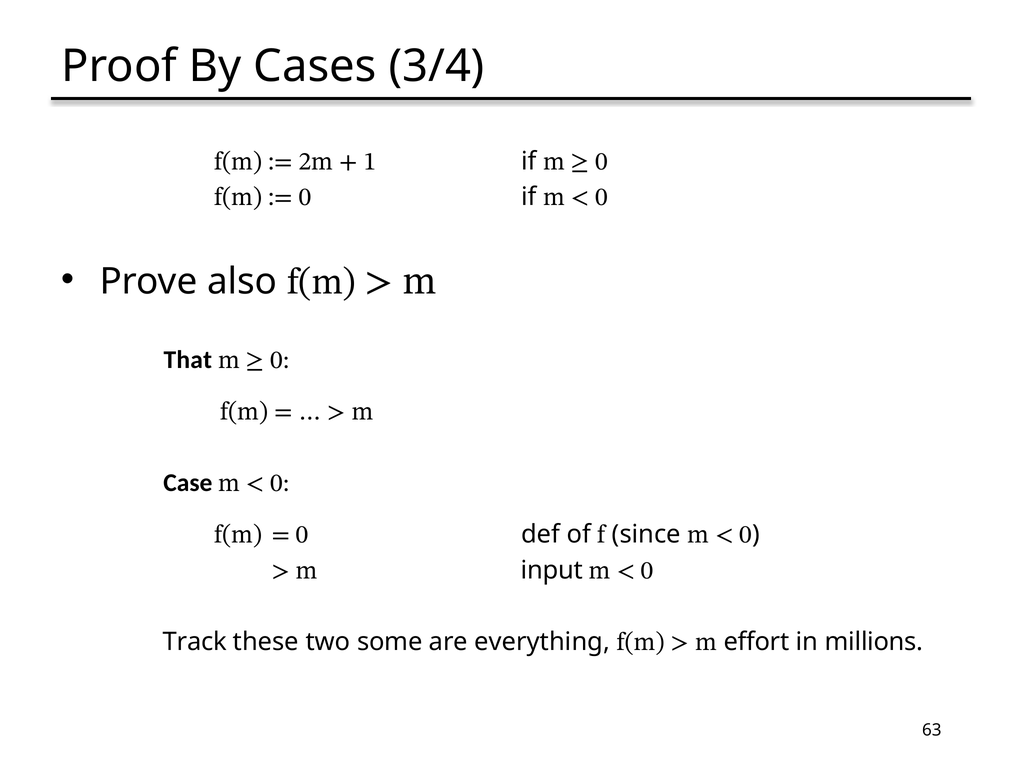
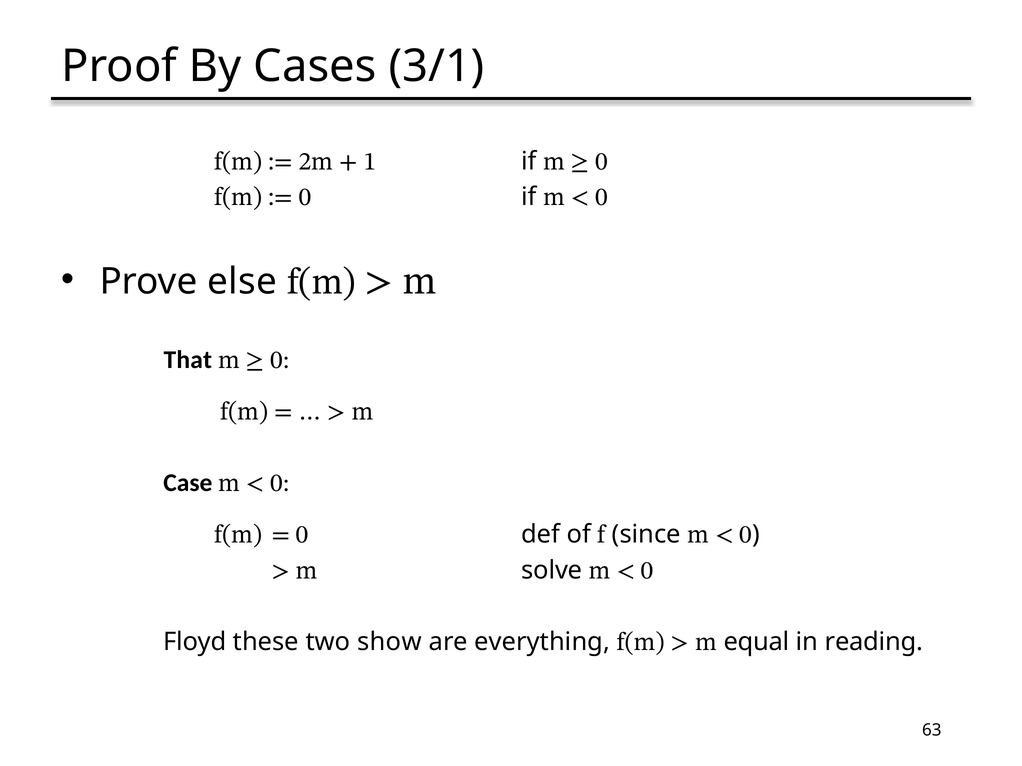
3/4: 3/4 -> 3/1 (437, 66)
also: also -> else (242, 282)
input: input -> solve (552, 571)
Track: Track -> Floyd (195, 642)
some: some -> show (390, 642)
effort: effort -> equal (757, 642)
millions: millions -> reading (874, 642)
